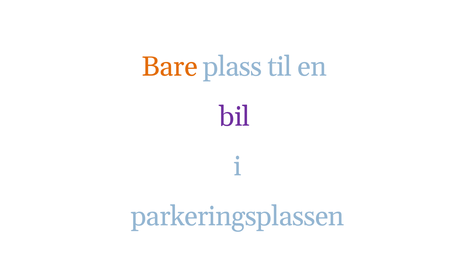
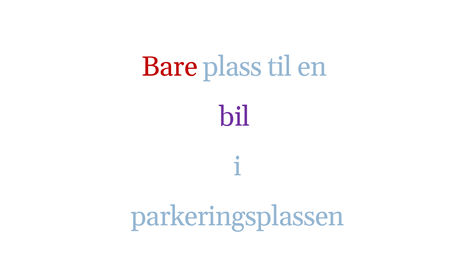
Bare colour: orange -> red (170, 67)
